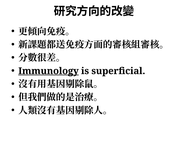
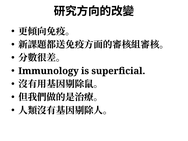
Immunology underline: present -> none (49, 71)
